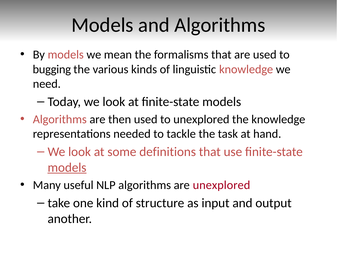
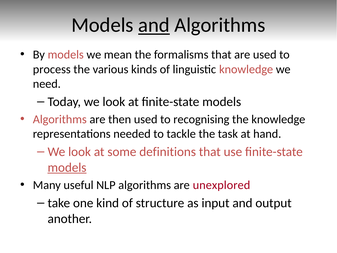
and underline: none -> present (154, 25)
bugging: bugging -> process (52, 69)
to unexplored: unexplored -> recognising (201, 119)
